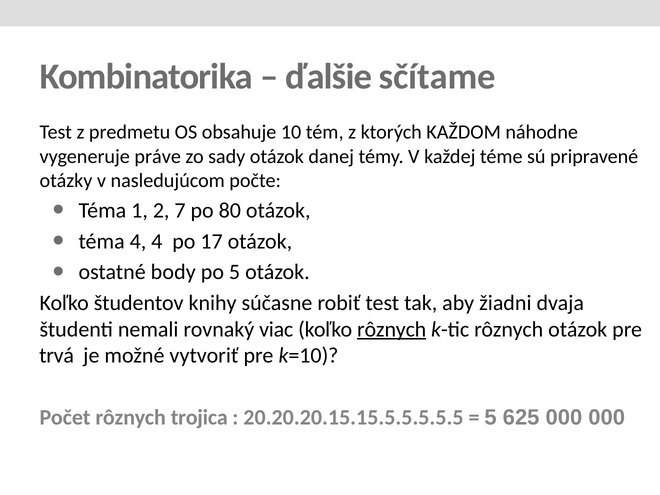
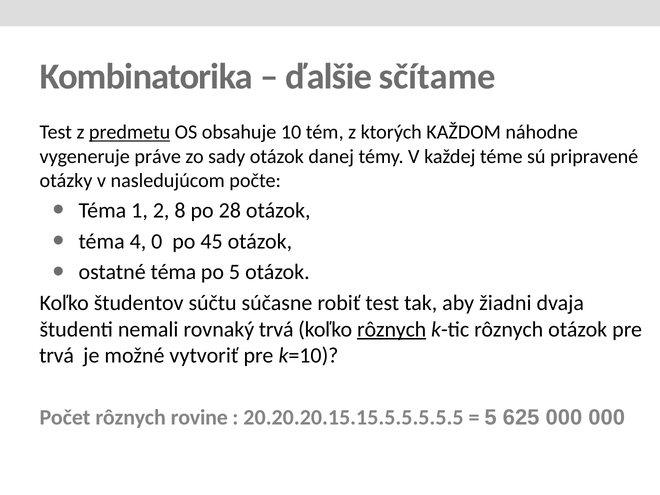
predmetu underline: none -> present (130, 132)
7: 7 -> 8 (180, 211)
80: 80 -> 28 (230, 211)
4 4: 4 -> 0 (157, 241)
17: 17 -> 45 (212, 241)
ostatné body: body -> téma (173, 272)
knihy: knihy -> súčtu (213, 303)
rovnaký viac: viac -> trvá (276, 329)
trojica: trojica -> rovine (199, 417)
